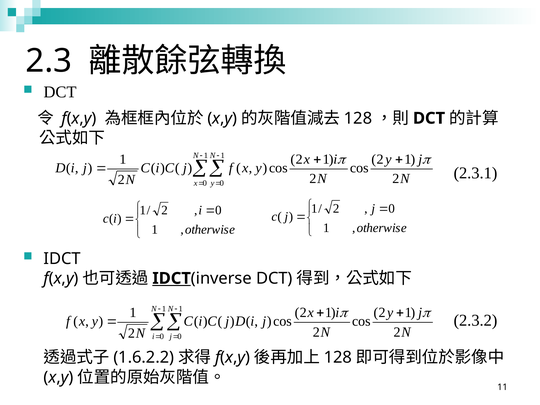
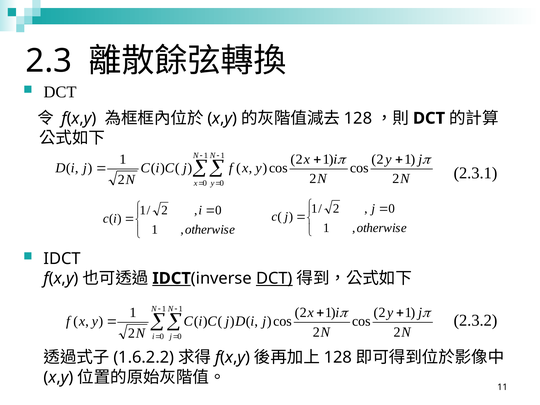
DCT underline: none -> present (274, 278)
